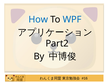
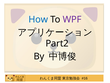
WPF colour: blue -> purple (72, 19)
